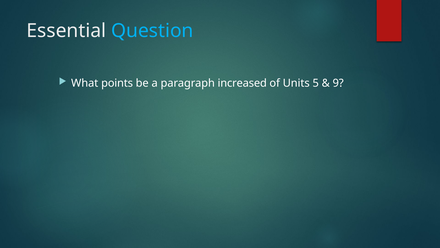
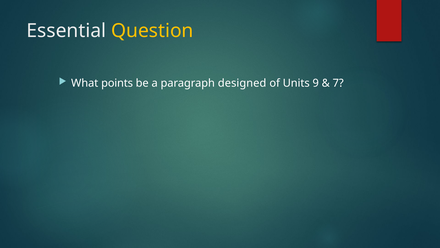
Question colour: light blue -> yellow (152, 31)
increased: increased -> designed (242, 83)
5: 5 -> 9 (316, 83)
9: 9 -> 7 (338, 83)
